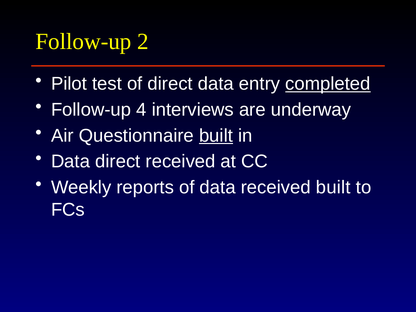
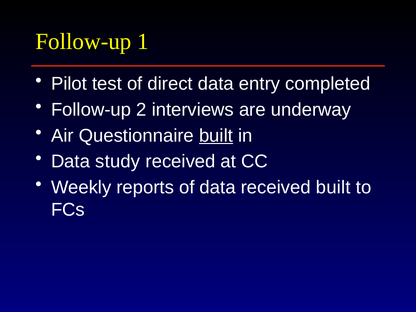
2: 2 -> 1 (143, 41)
completed underline: present -> none (328, 84)
4: 4 -> 2 (141, 110)
Data direct: direct -> study (118, 161)
